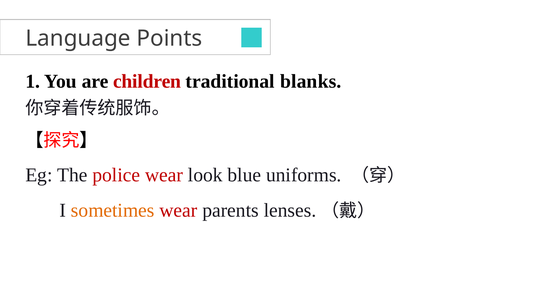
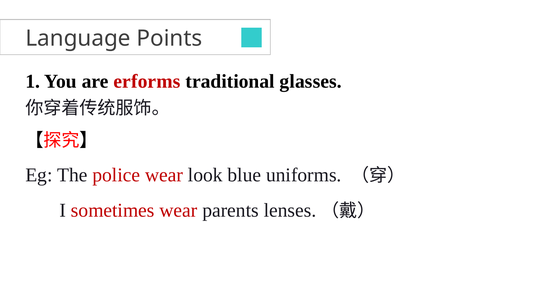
children: children -> erforms (147, 81)
blanks: blanks -> glasses (311, 81)
sometimes colour: orange -> red (113, 210)
